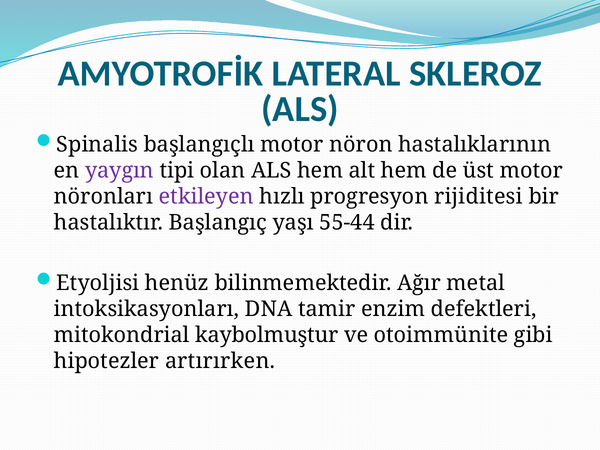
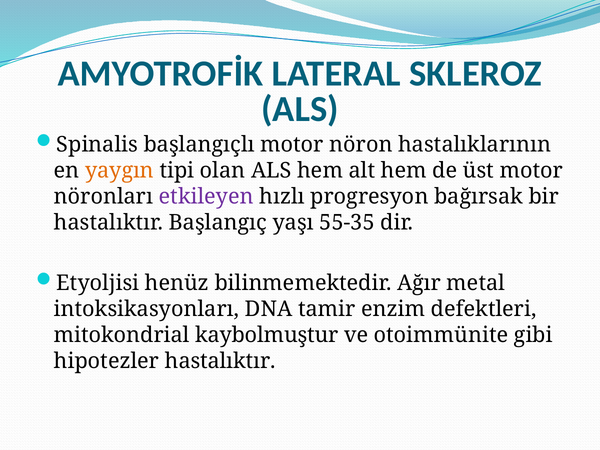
yaygın colour: purple -> orange (120, 170)
rijiditesi: rijiditesi -> bağırsak (479, 196)
55-44: 55-44 -> 55-35 (347, 222)
hipotezler artırırken: artırırken -> hastalıktır (220, 361)
